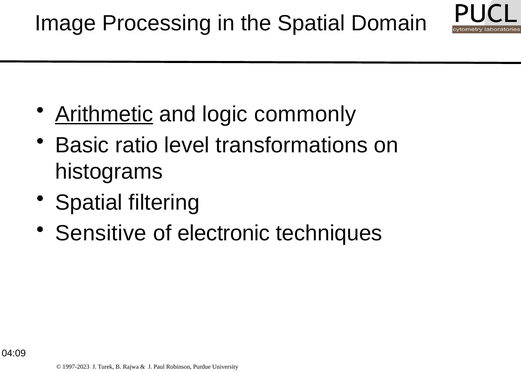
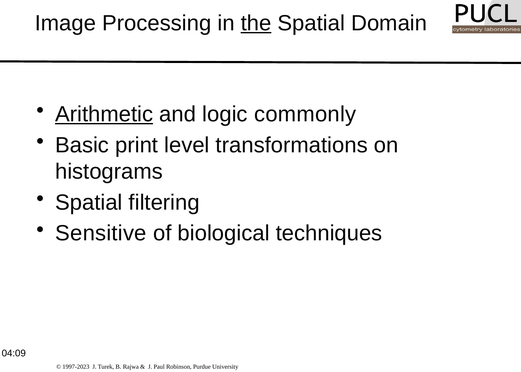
the underline: none -> present (256, 23)
ratio: ratio -> print (137, 145)
electronic: electronic -> biological (224, 233)
